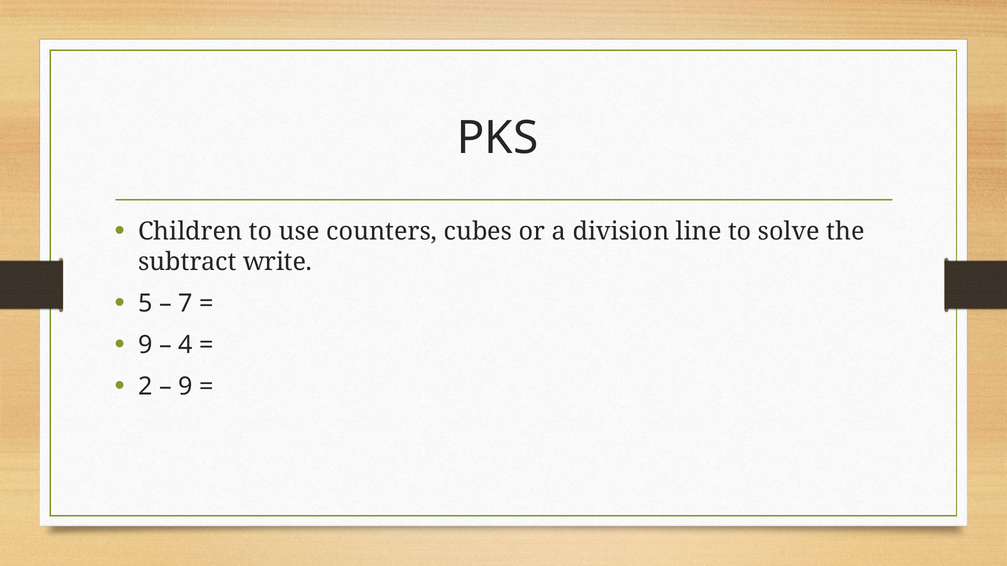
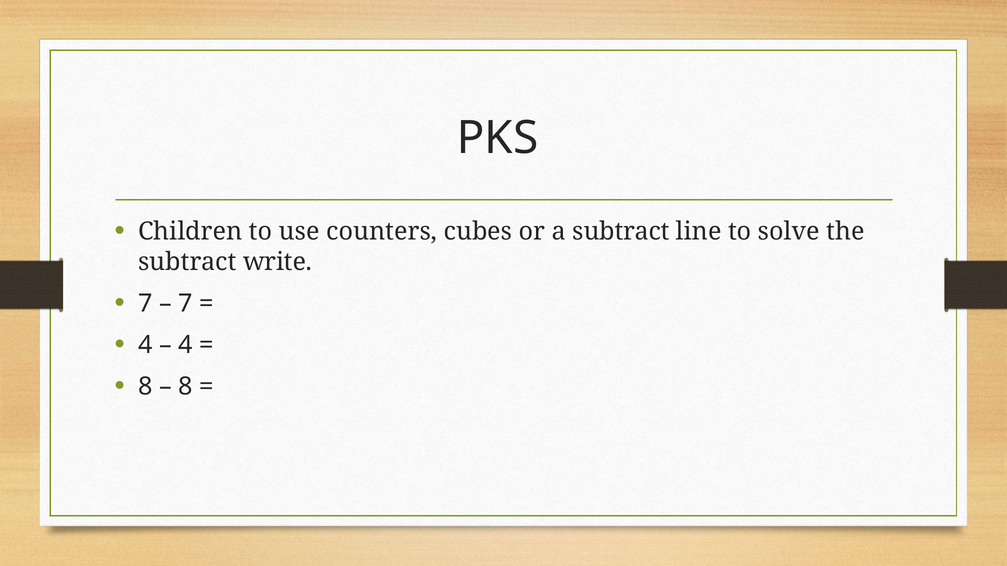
a division: division -> subtract (621, 232)
5: 5 -> 7 (145, 304)
9: 9 -> 4 (145, 345)
2: 2 -> 8 (145, 387)
9: 9 -> 8 (185, 387)
